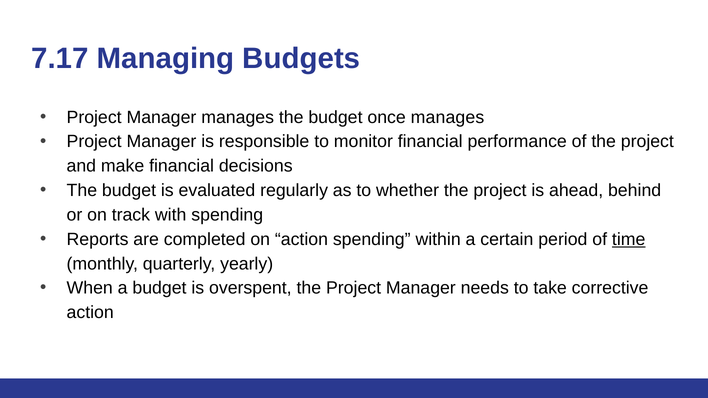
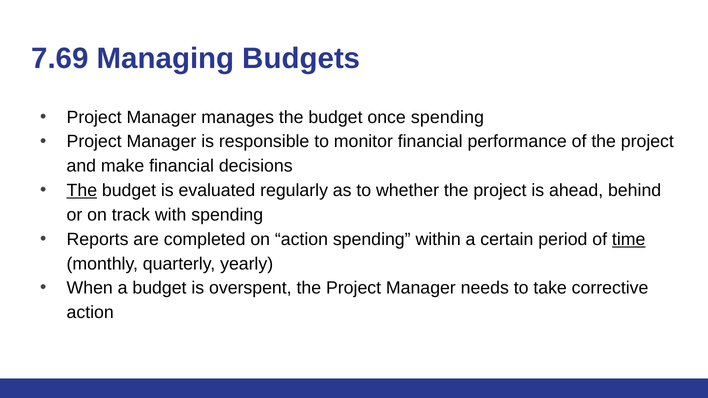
7.17: 7.17 -> 7.69 (60, 59)
once manages: manages -> spending (447, 117)
The underline: none -> present (82, 191)
